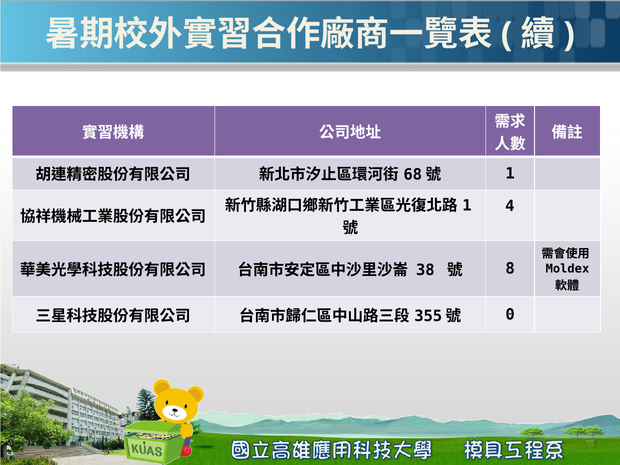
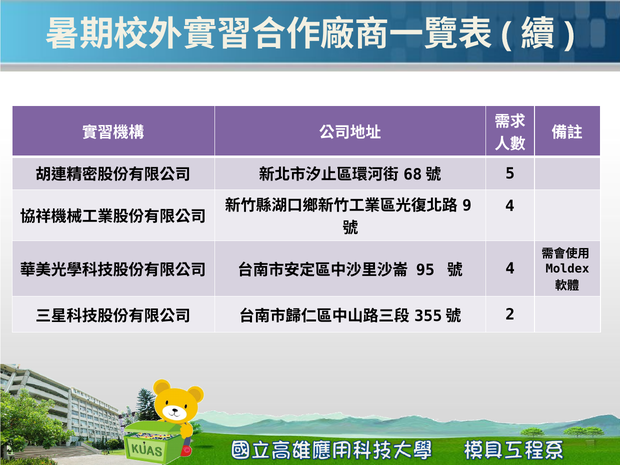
1: 1 -> 5 (510, 173)
1: 1 -> 9 (467, 206)
38: 38 -> 95 (425, 270)
8: 8 -> 4 (510, 269)
0: 0 -> 2 (510, 315)
